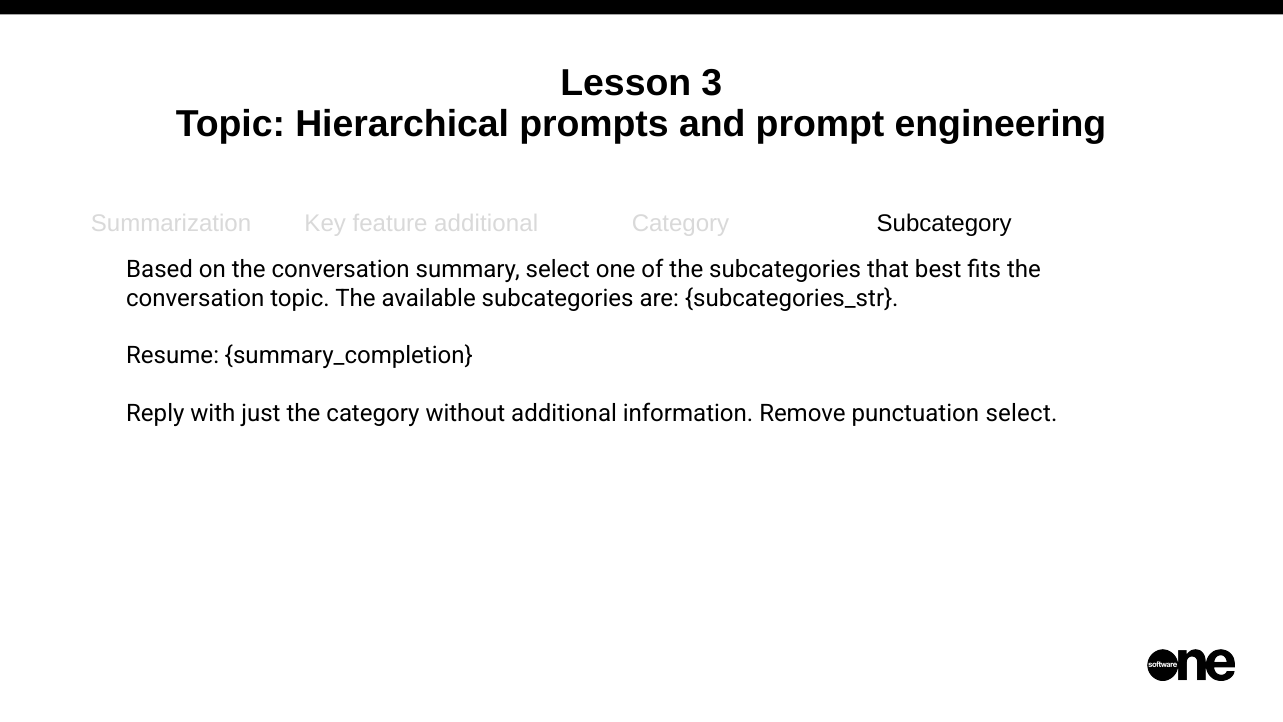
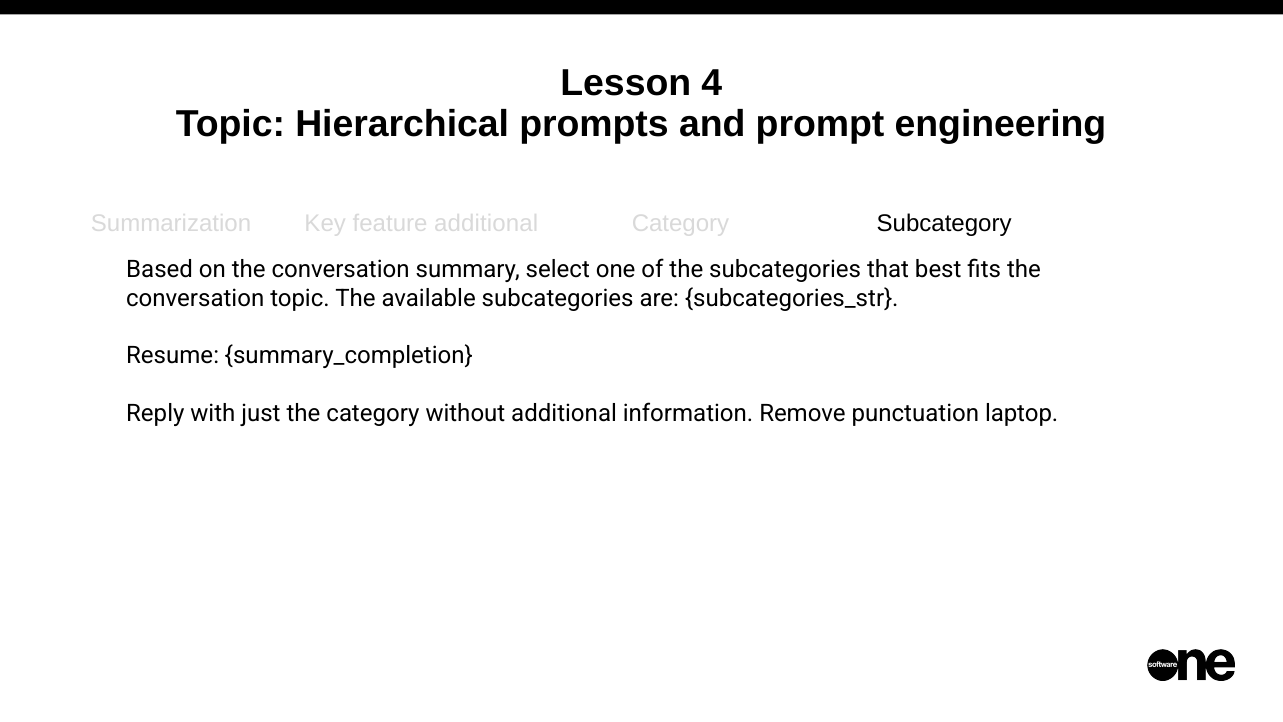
3: 3 -> 4 (712, 84)
punctuation select: select -> laptop (1022, 414)
